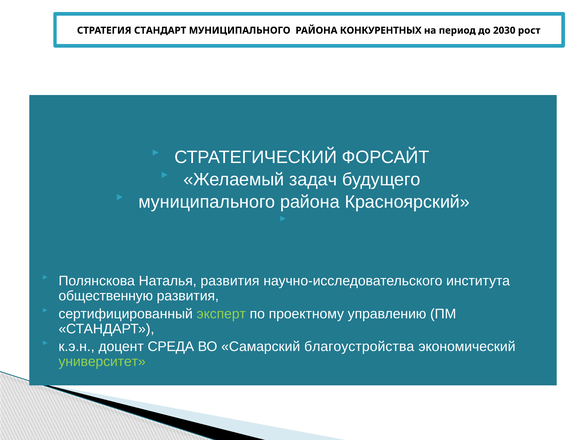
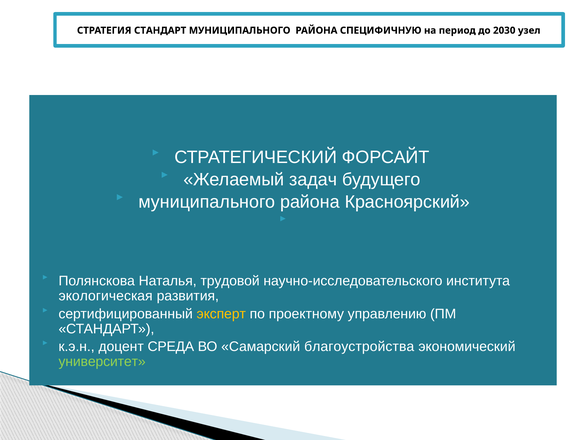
КОНКУРЕНТНЫХ: КОНКУРЕНТНЫХ -> СПЕЦИФИЧНУЮ (381, 30)
рост: рост -> узел (529, 30)
Наталья развития: развития -> трудовой (230, 281)
общественную: общественную -> экологическая (106, 296)
эксперт colour: light green -> yellow (221, 313)
